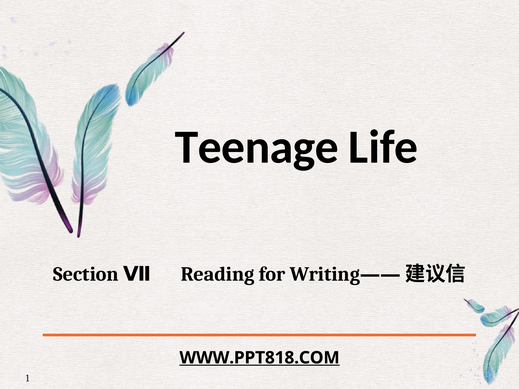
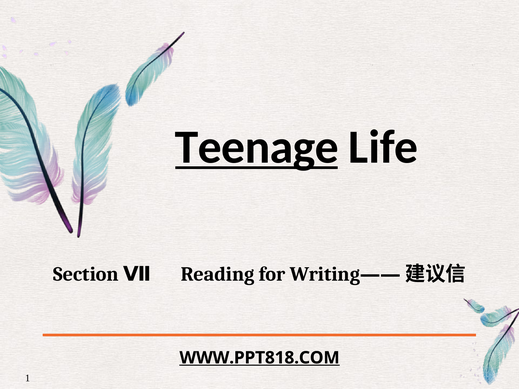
Teenage underline: none -> present (257, 147)
